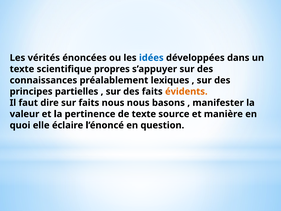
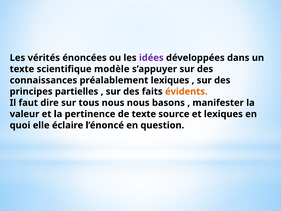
idées colour: blue -> purple (151, 58)
propres: propres -> modèle (112, 69)
sur faits: faits -> tous (89, 103)
et manière: manière -> lexiques (223, 114)
